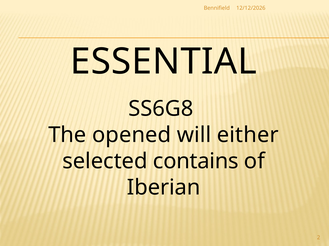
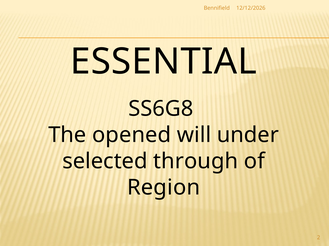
either: either -> under (248, 135)
contains: contains -> through (196, 162)
Iberian: Iberian -> Region (164, 188)
